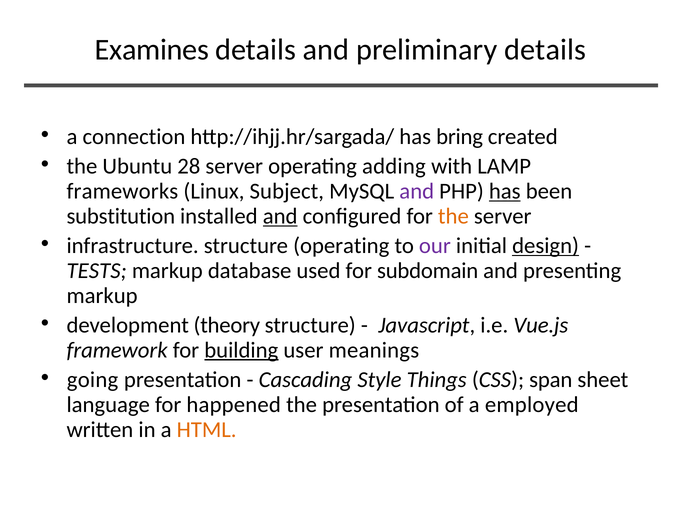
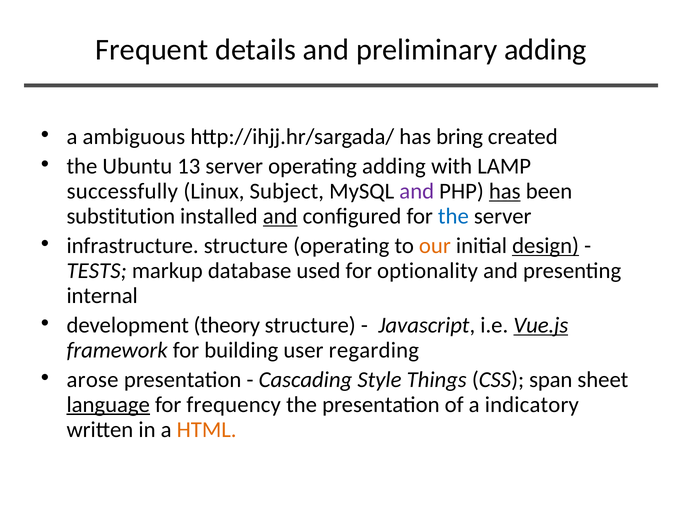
Examines: Examines -> Frequent (152, 50)
preliminary details: details -> adding (545, 50)
connection: connection -> ambiguous (134, 137)
28: 28 -> 13 (189, 166)
frameworks: frameworks -> successfully (122, 191)
the colour: orange -> blue (453, 216)
our colour: purple -> orange (435, 246)
subdomain: subdomain -> optionality (428, 271)
markup: markup -> internal (102, 296)
Vue.js underline: none -> present (541, 325)
building underline: present -> none (241, 350)
meanings: meanings -> regarding (374, 350)
going: going -> arose (93, 380)
language underline: none -> present (108, 405)
happened: happened -> frequency (234, 405)
employed: employed -> indicatory (532, 405)
